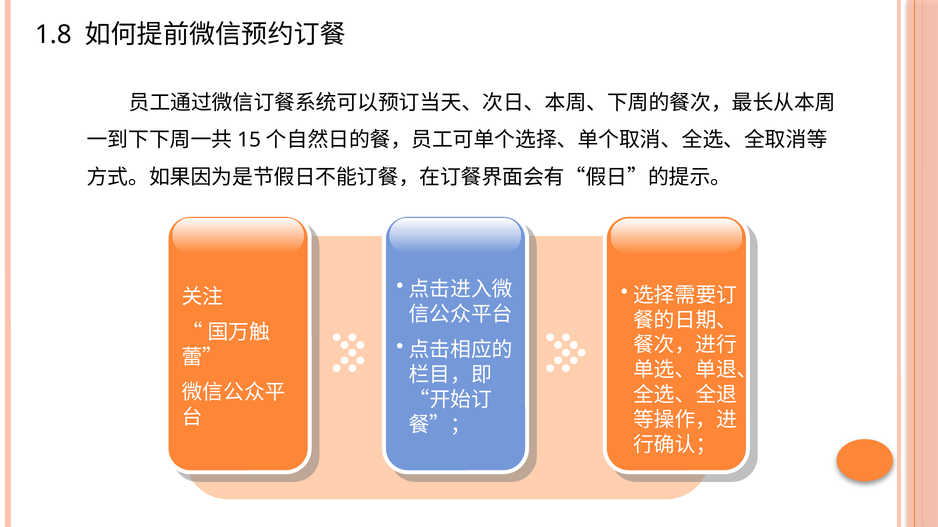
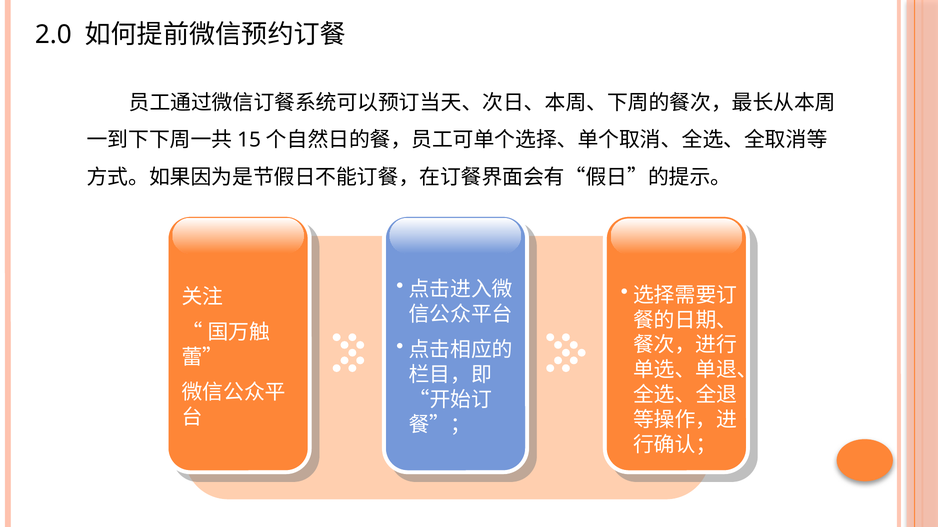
1.8: 1.8 -> 2.0 (53, 35)
